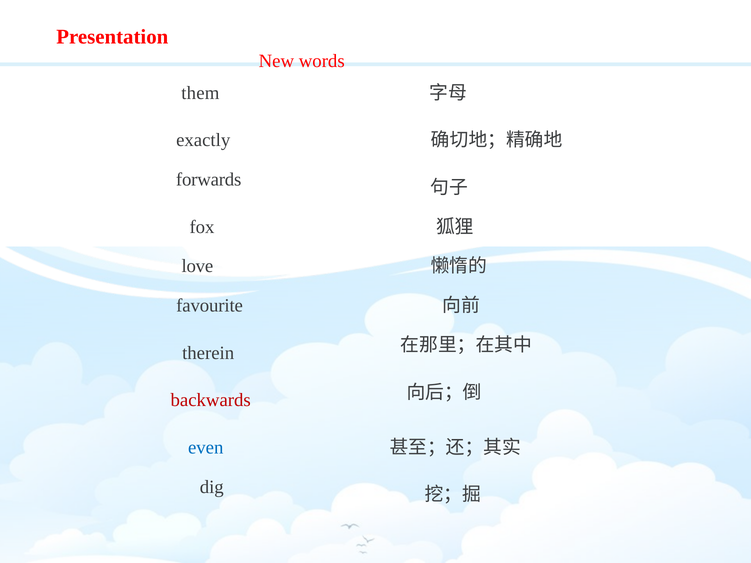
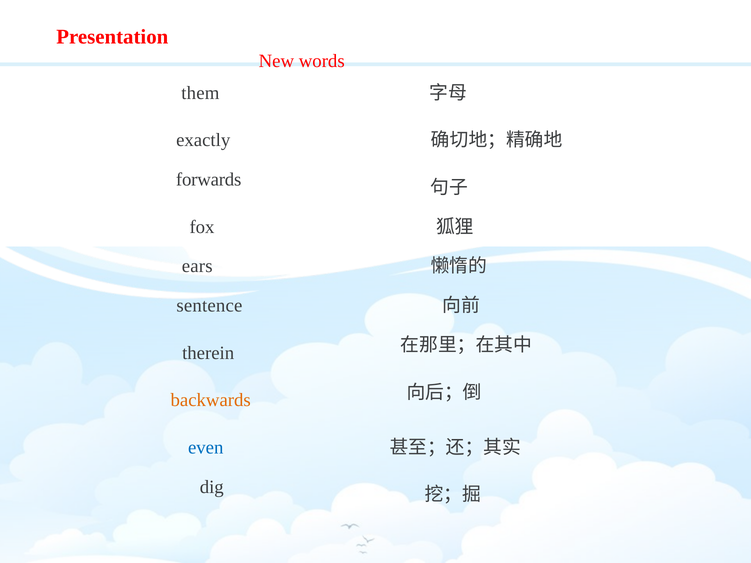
love: love -> ears (197, 266)
favourite: favourite -> sentence (209, 306)
backwards colour: red -> orange (211, 400)
